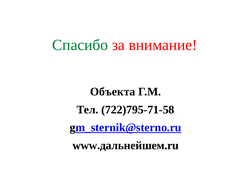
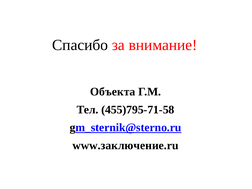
Спасибо colour: green -> black (80, 45)
722)795-71-58: 722)795-71-58 -> 455)795-71-58 (138, 110)
www.дальнейшем.ru: www.дальнейшем.ru -> www.заключение.ru (126, 145)
